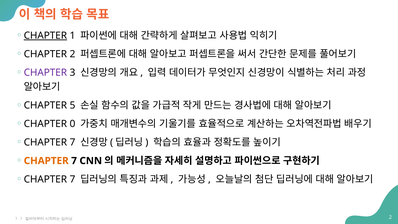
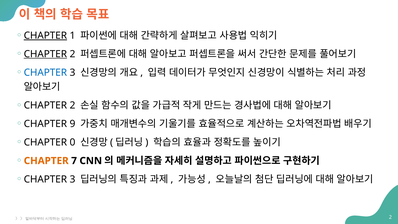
CHAPTER underline: none -> present (45, 54)
CHAPTER colour: purple -> blue (45, 72)
5: 5 -> 2 (72, 105)
0: 0 -> 9 (72, 124)
7: 7 -> 0 (72, 142)
7: 7 -> 3 (72, 179)
